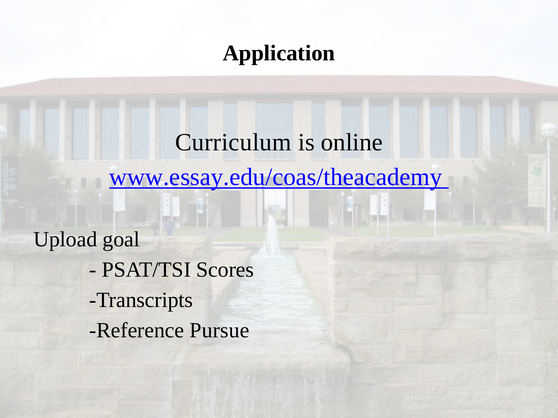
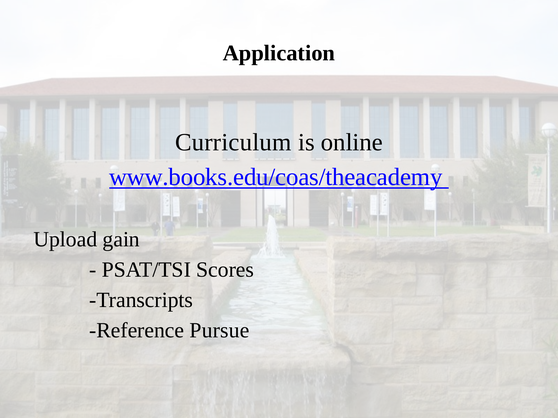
www.essay.edu/coas/theacademy: www.essay.edu/coas/theacademy -> www.books.edu/coas/theacademy (276, 177)
goal: goal -> gain (121, 240)
